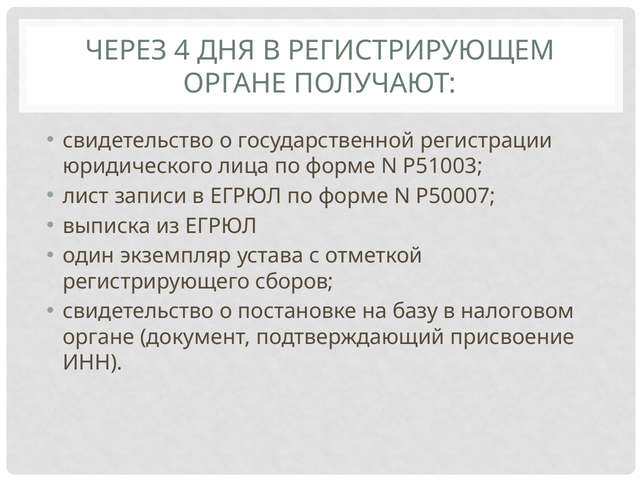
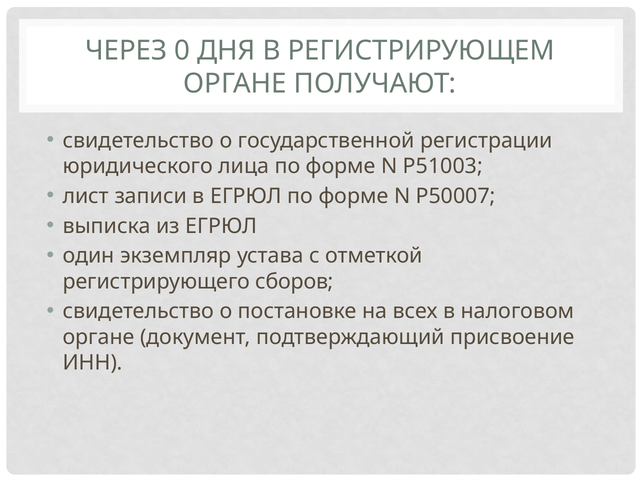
4: 4 -> 0 (182, 50)
базу: базу -> всех (415, 312)
